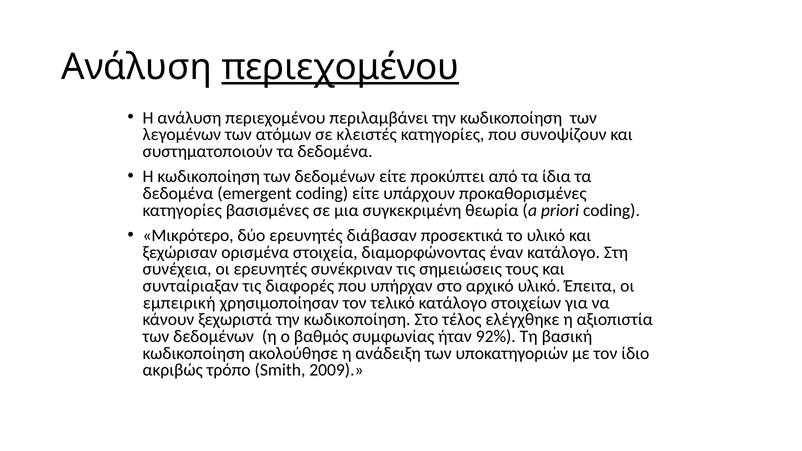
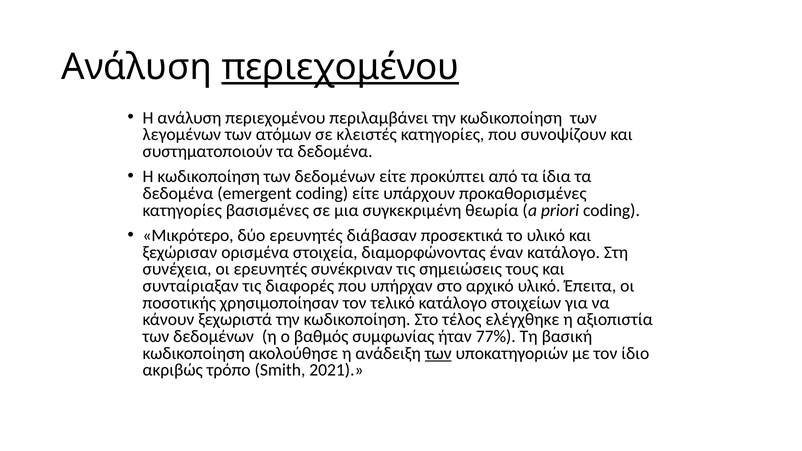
εμπειρική: εμπειρική -> ποσοτικής (179, 303)
92%: 92% -> 77% (496, 337)
των underline: none -> present (438, 353)
2009: 2009 -> 2021 (336, 370)
